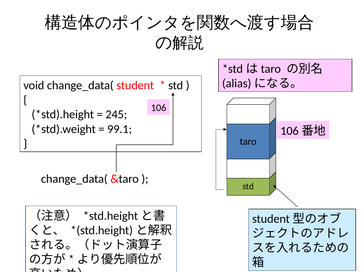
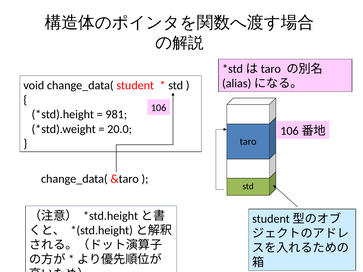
245: 245 -> 981 (116, 115)
99.1: 99.1 -> 20.0 (120, 129)
